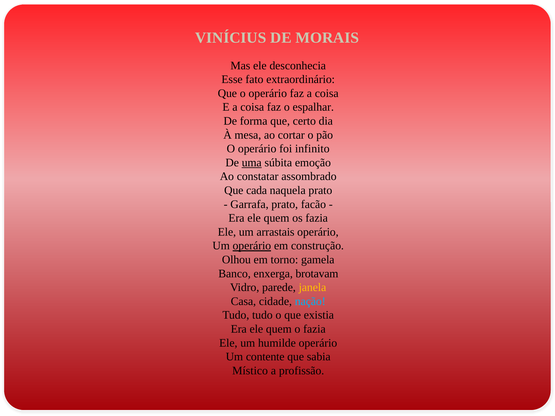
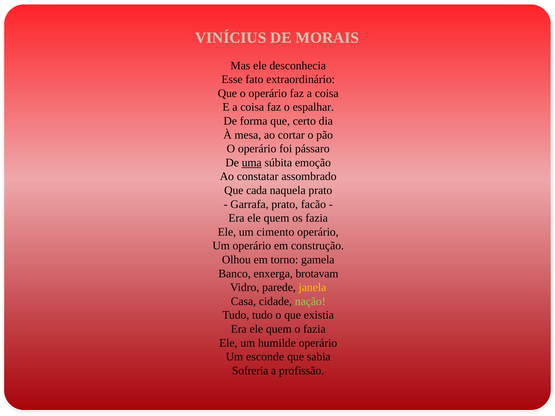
infinito: infinito -> pássaro (312, 149)
arrastais: arrastais -> cimento (275, 232)
operário underline: present -> none (252, 246)
nação colour: light blue -> light green (310, 302)
contente: contente -> esconde (265, 357)
Místico: Místico -> Sofreria (250, 371)
